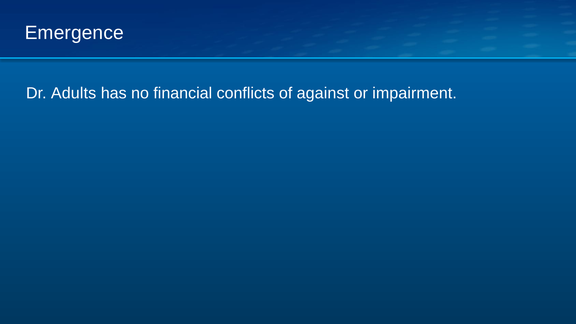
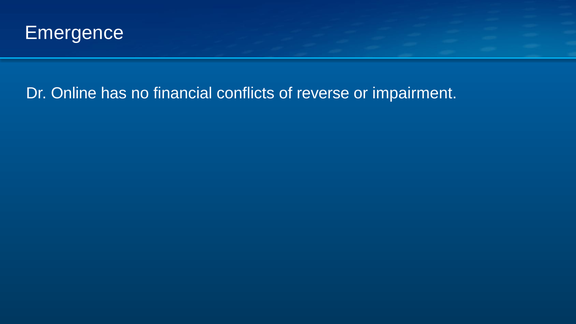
Adults: Adults -> Online (74, 93)
against: against -> reverse (323, 93)
